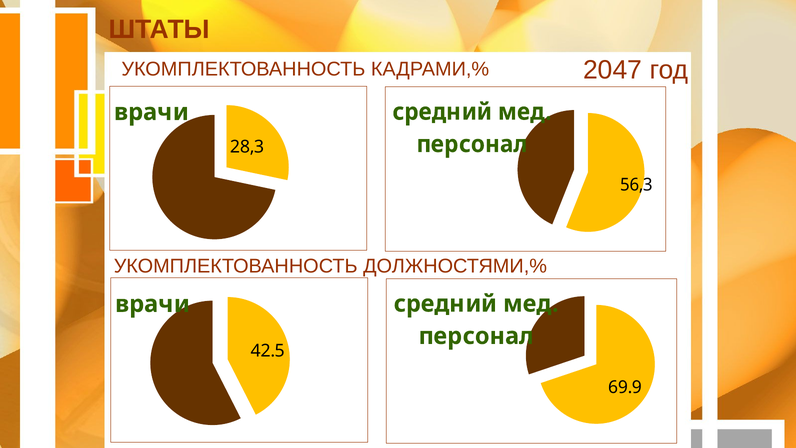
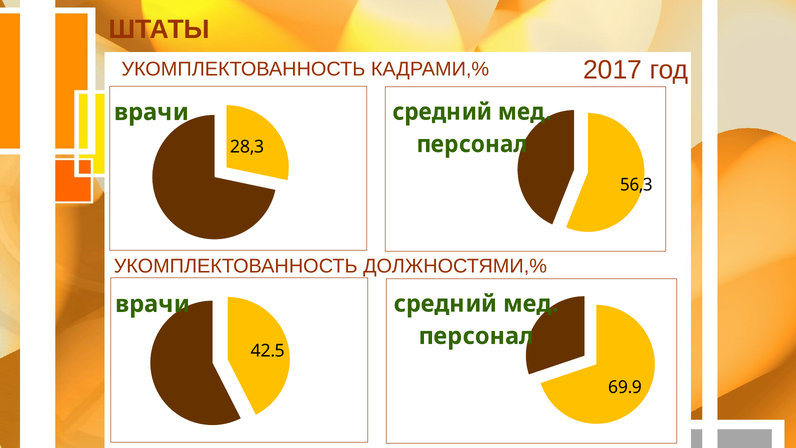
2047: 2047 -> 2017 (613, 70)
